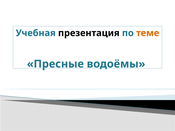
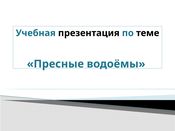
теме colour: orange -> black (148, 33)
